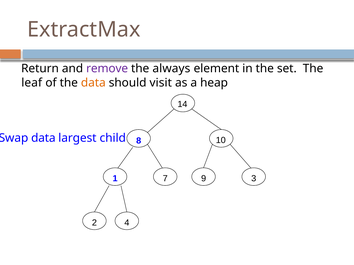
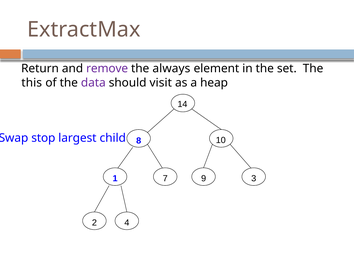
leaf: leaf -> this (32, 83)
data colour: orange -> purple (93, 83)
data: data -> stop (43, 138)
